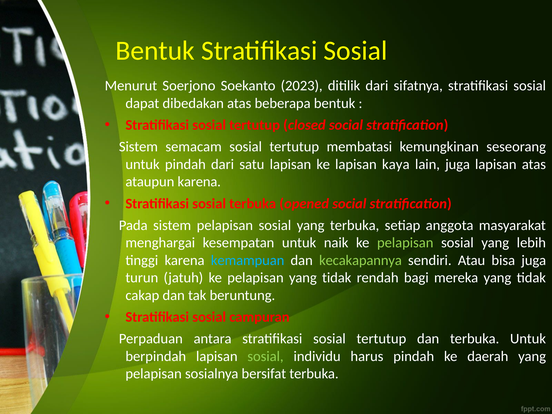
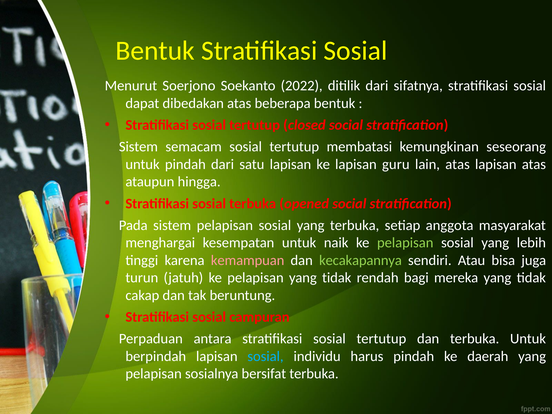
2023: 2023 -> 2022 (302, 86)
kaya: kaya -> guru (396, 164)
lain juga: juga -> atas (458, 164)
ataupun karena: karena -> hingga (199, 182)
kemampuan colour: light blue -> pink (248, 260)
sosial colour: light green -> light blue (265, 356)
